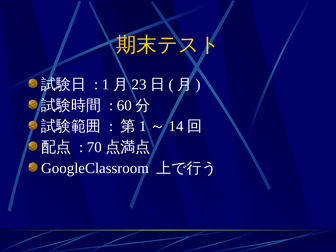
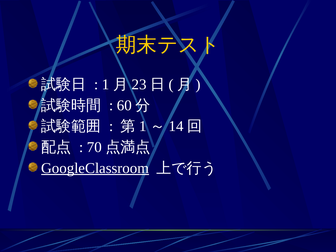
GoogleClassroom underline: none -> present (95, 168)
